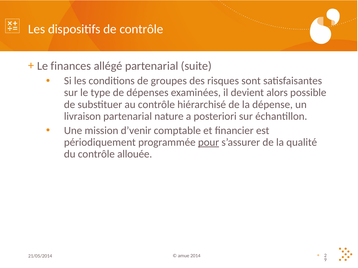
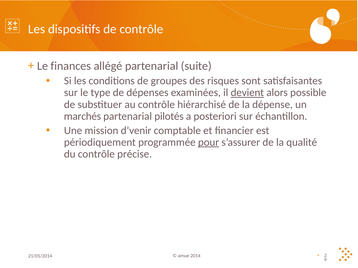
devient underline: none -> present (247, 93)
livraison: livraison -> marchés (82, 116)
nature: nature -> pilotés (169, 116)
allouée: allouée -> précise (135, 154)
